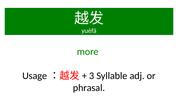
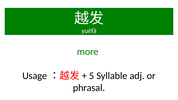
3: 3 -> 5 (92, 76)
